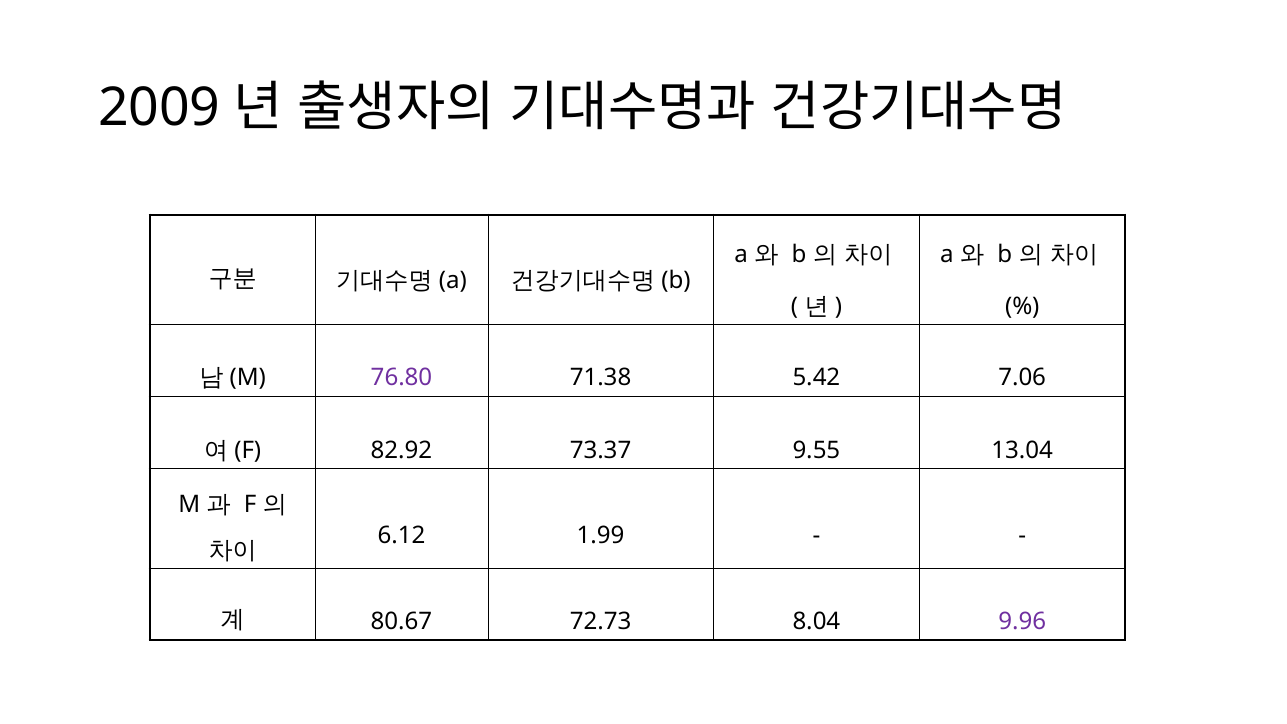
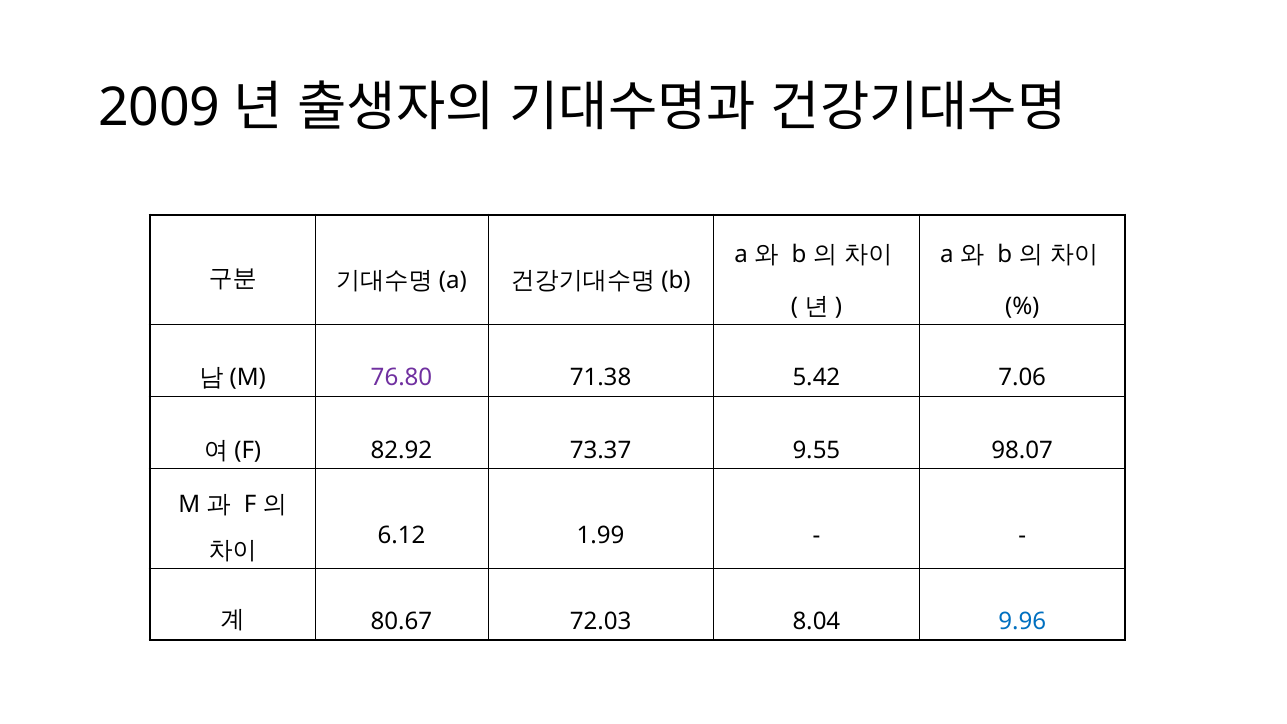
13.04: 13.04 -> 98.07 (1022, 450)
72.73: 72.73 -> 72.03 (601, 622)
9.96 colour: purple -> blue (1022, 622)
